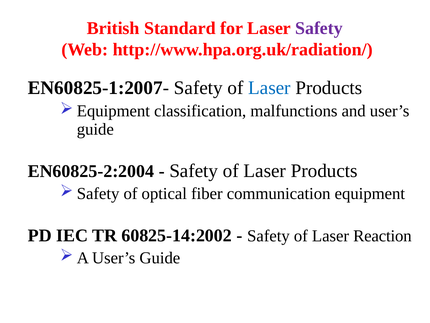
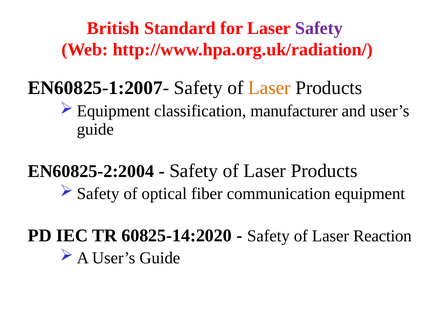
Laser colour: blue -> orange (269, 88)
malfunctions: malfunctions -> manufacturer (294, 111)
60825-14:2002: 60825-14:2002 -> 60825-14:2020 (177, 235)
